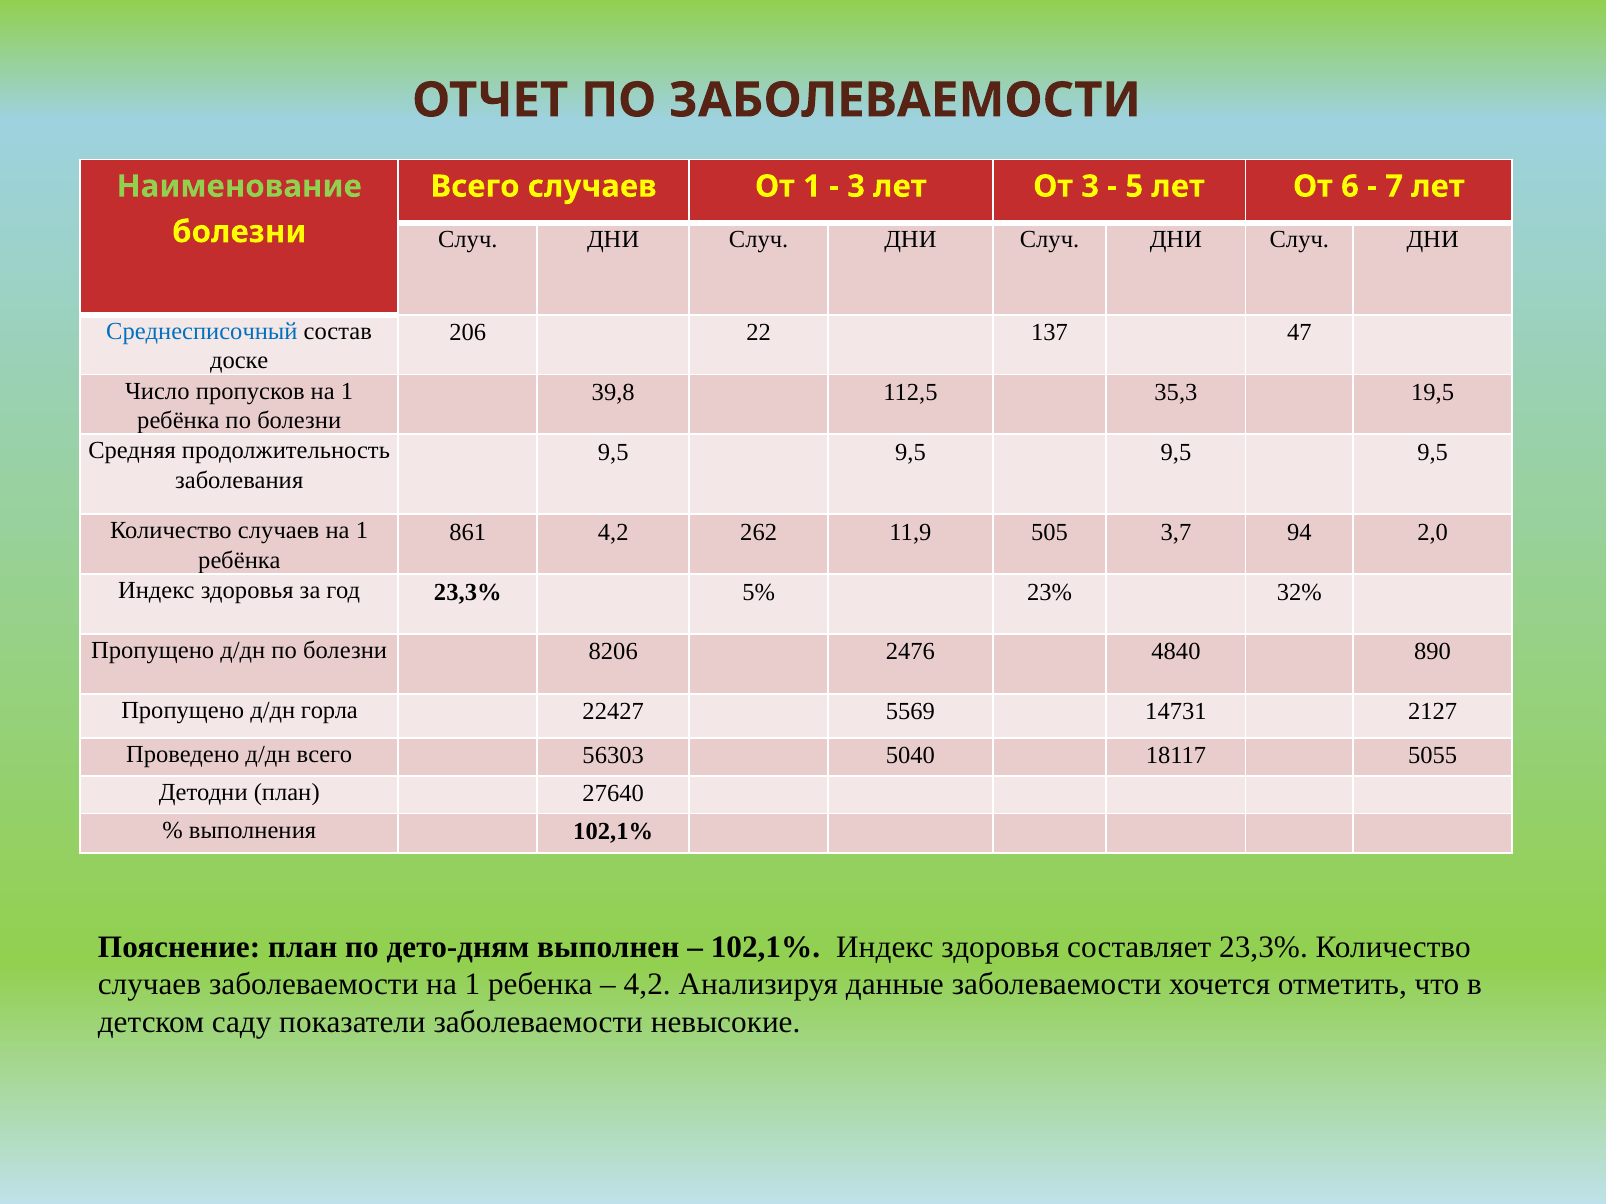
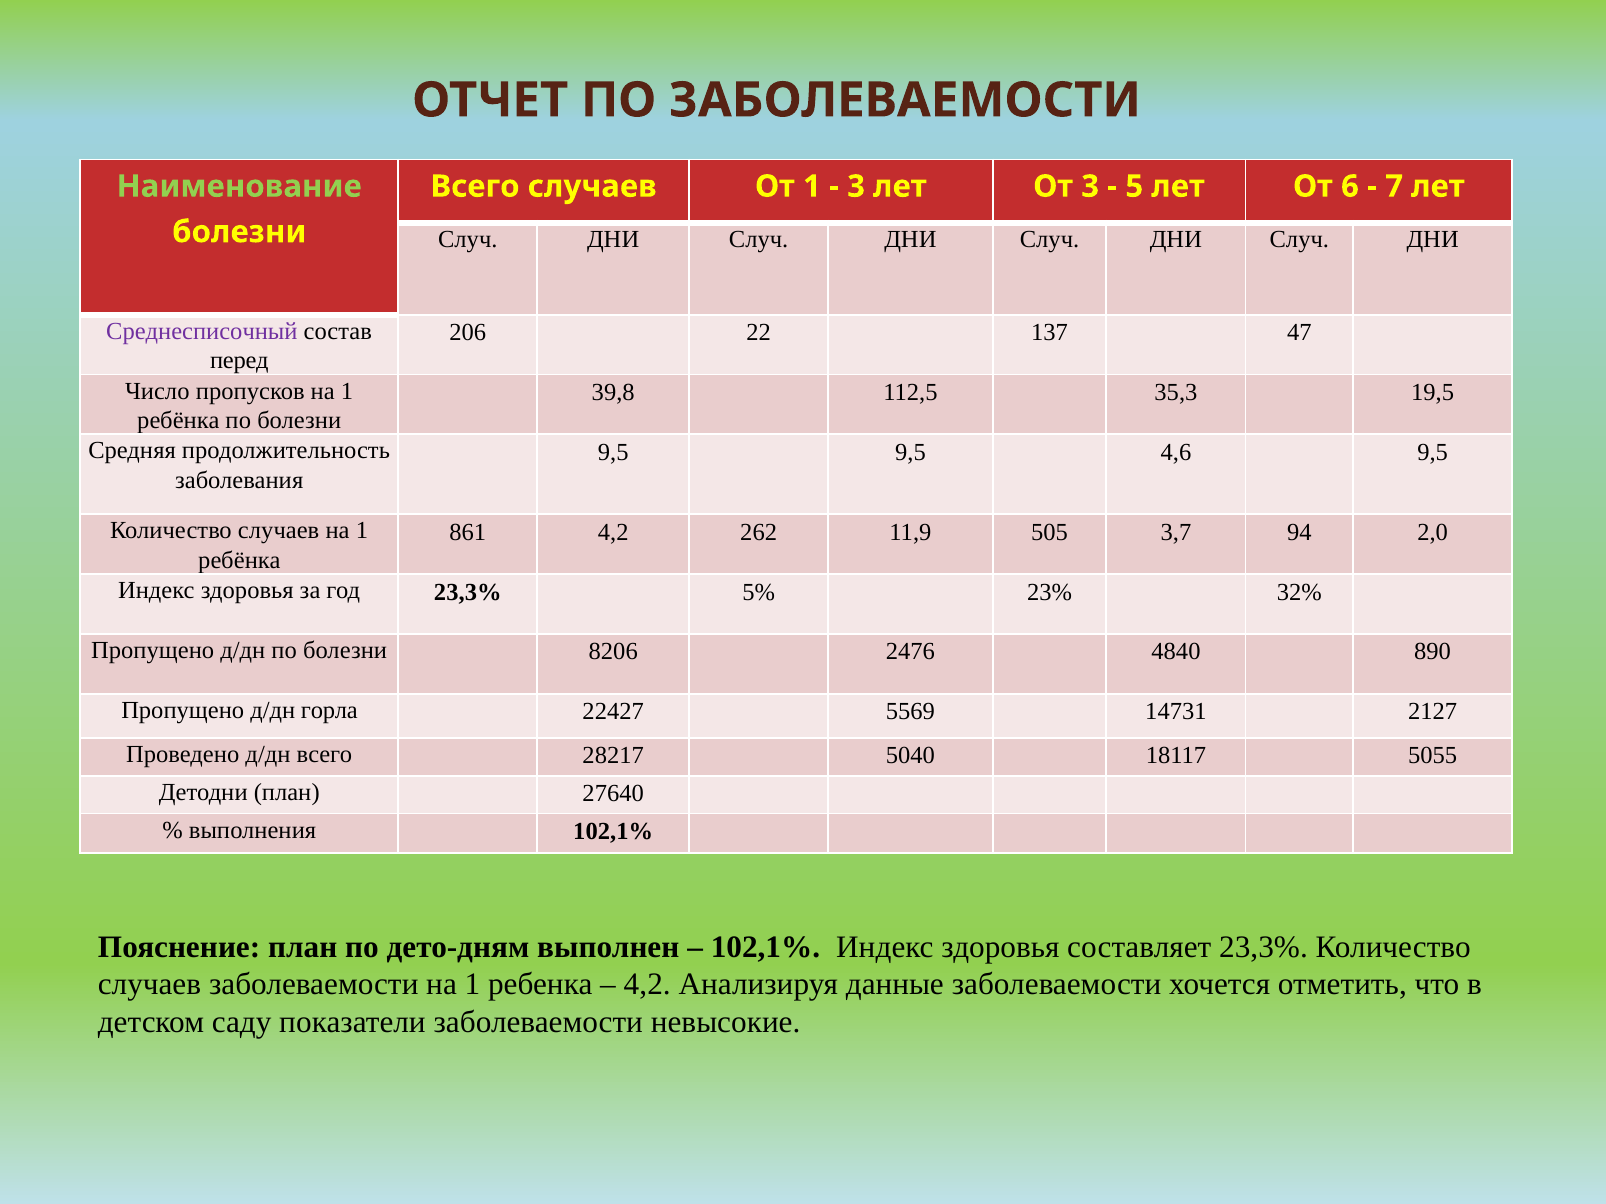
Среднесписочный colour: blue -> purple (202, 331)
доске: доске -> перед (239, 361)
9,5: 9,5 -> 4,6 (1176, 452)
56303: 56303 -> 28217 (613, 756)
